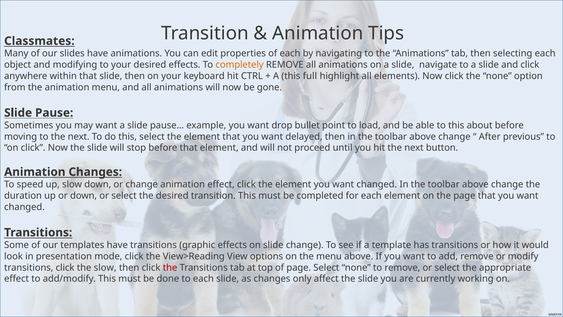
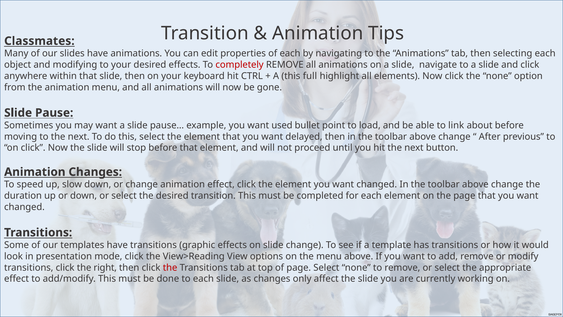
completely colour: orange -> red (240, 65)
drop: drop -> used (282, 125)
to this: this -> link (456, 125)
the slow: slow -> right (105, 267)
